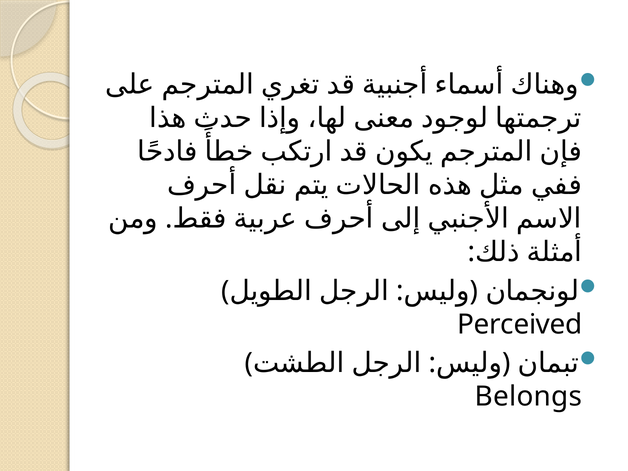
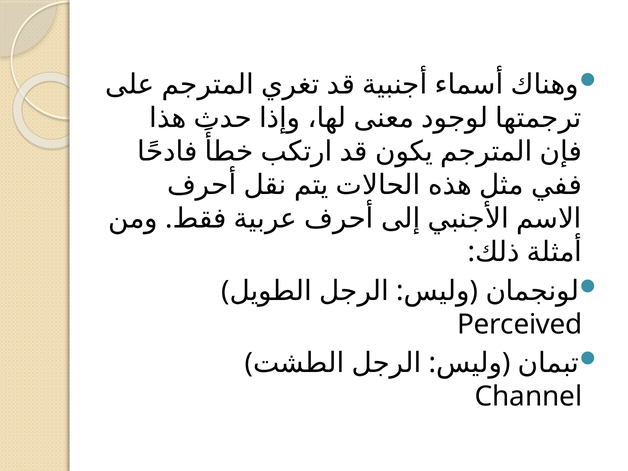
Belongs: Belongs -> Channel (528, 397)
